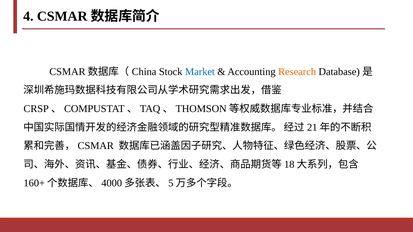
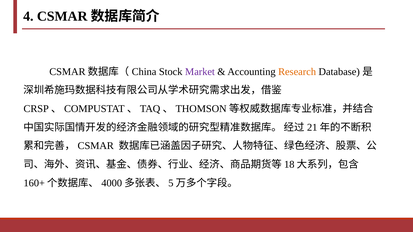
Market colour: blue -> purple (200, 72)
